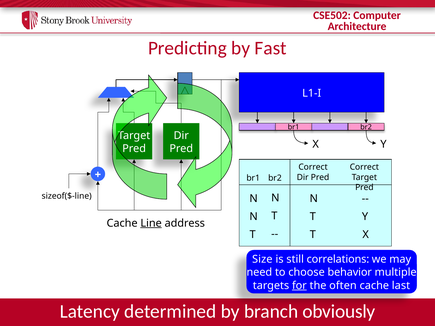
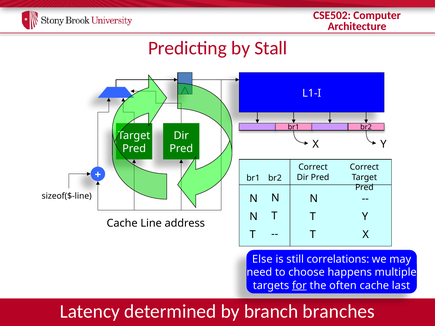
Fast: Fast -> Stall (271, 48)
Line underline: present -> none (151, 223)
Size: Size -> Else (262, 260)
behavior: behavior -> happens (350, 273)
obviously: obviously -> branches (339, 312)
